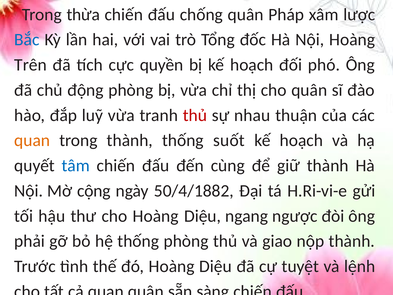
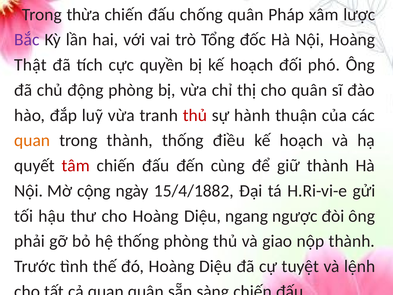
Bắc colour: blue -> purple (27, 40)
Trên: Trên -> Thật (30, 65)
nhau: nhau -> hành (252, 115)
suốt: suốt -> điều (229, 140)
tâm colour: blue -> red (76, 165)
50/4/1882: 50/4/1882 -> 15/4/1882 (194, 191)
